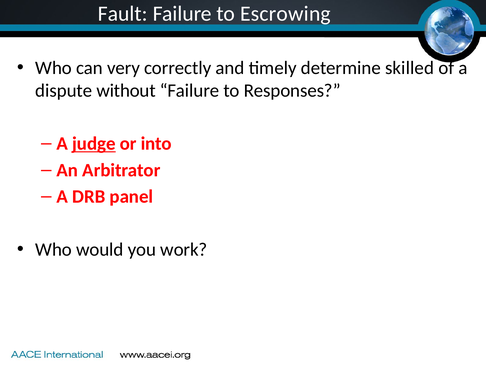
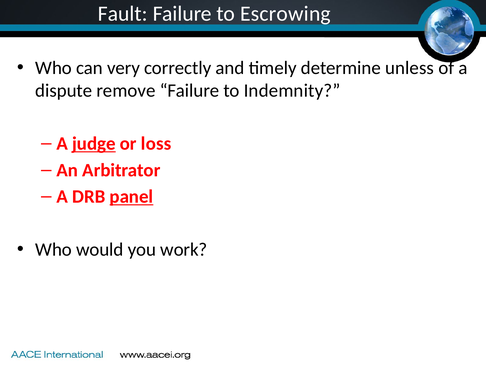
skilled: skilled -> unless (410, 68)
without: without -> remove (126, 90)
Responses: Responses -> Indemnity (292, 90)
into: into -> loss (156, 143)
panel underline: none -> present (131, 196)
